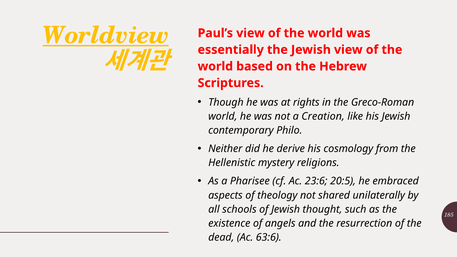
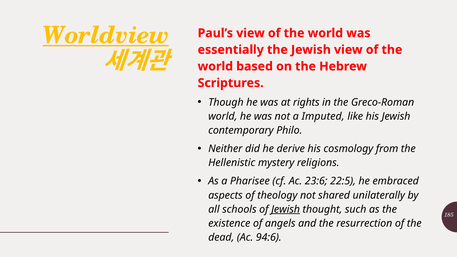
Creation: Creation -> Imputed (323, 116)
20:5: 20:5 -> 22:5 (343, 181)
Jewish underline: none -> present (286, 209)
63:6: 63:6 -> 94:6 (269, 237)
